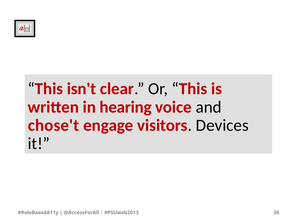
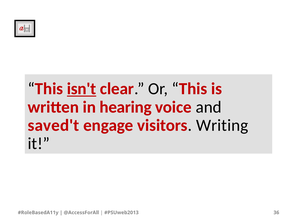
isn't underline: none -> present (82, 89)
chose't: chose't -> saved't (54, 125)
Devices: Devices -> Writing (222, 125)
